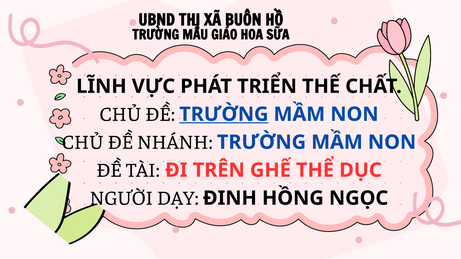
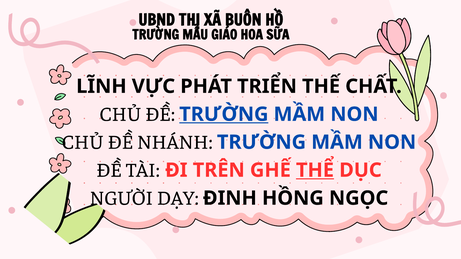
THỂ underline: none -> present (315, 170)
